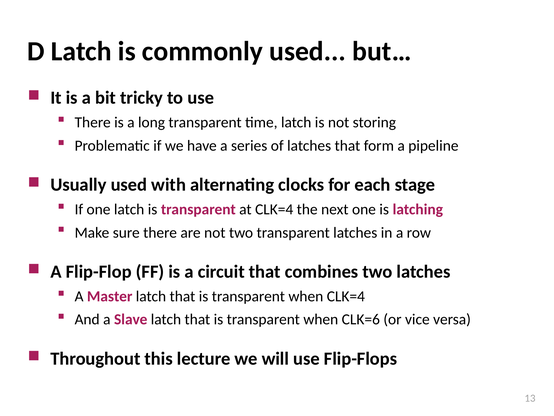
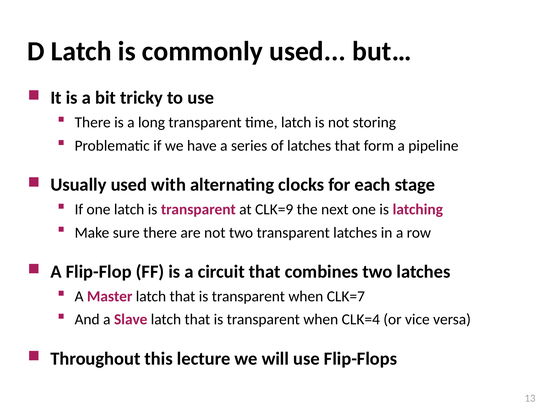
at CLK=4: CLK=4 -> CLK=9 (274, 209)
when CLK=4: CLK=4 -> CLK=7 (346, 296)
CLK=6: CLK=6 -> CLK=4 (361, 319)
